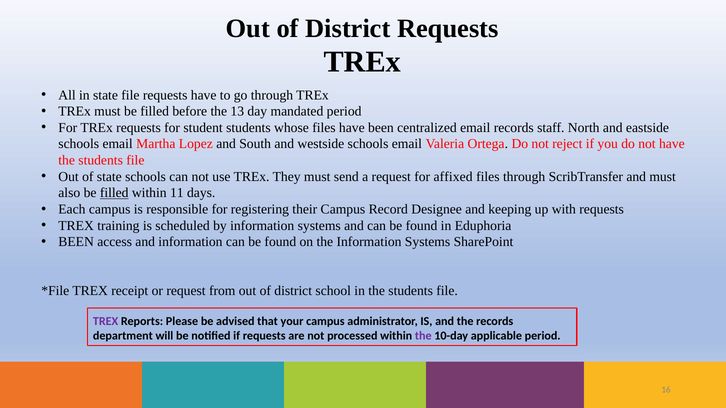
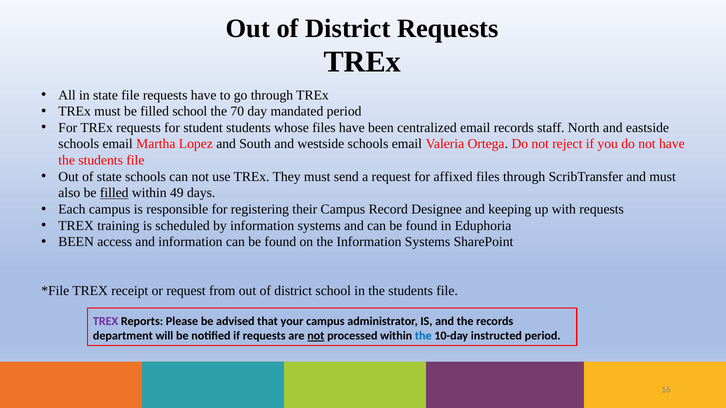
filled before: before -> school (190, 111)
13: 13 -> 70 (237, 111)
11: 11 -> 49 (177, 193)
not underline: none -> present (316, 336)
the colour: purple -> blue (423, 336)
applicable: applicable -> instructed (496, 336)
